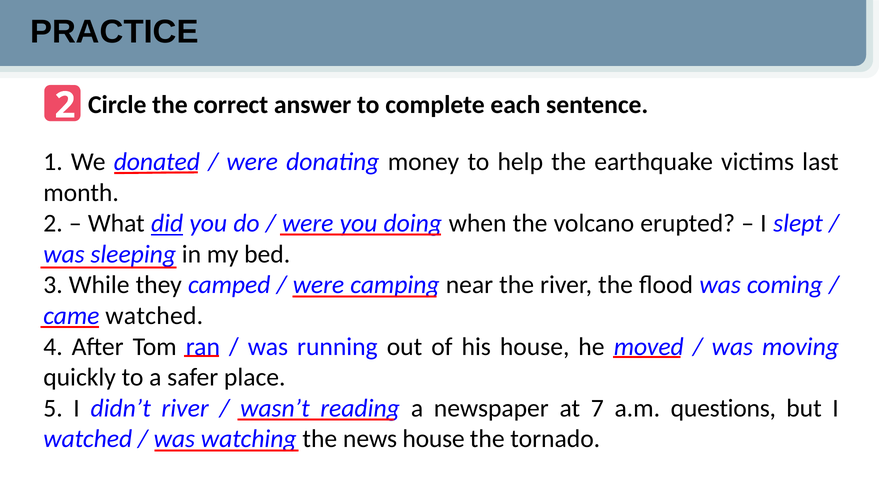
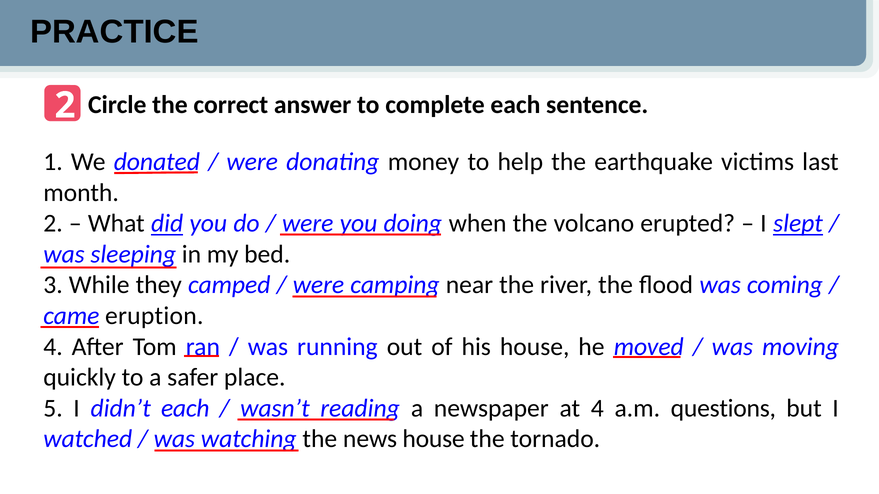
slept underline: none -> present (798, 224)
came watched: watched -> eruption (154, 316)
didn’t river: river -> each (185, 408)
at 7: 7 -> 4 (597, 408)
